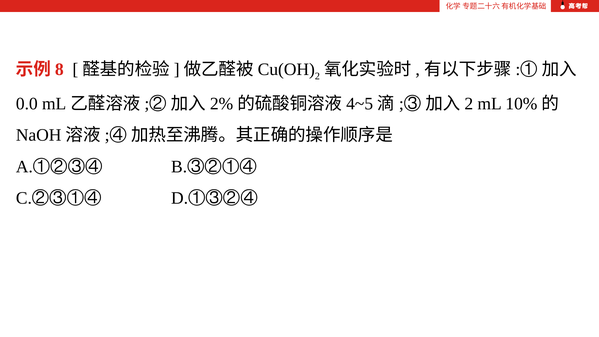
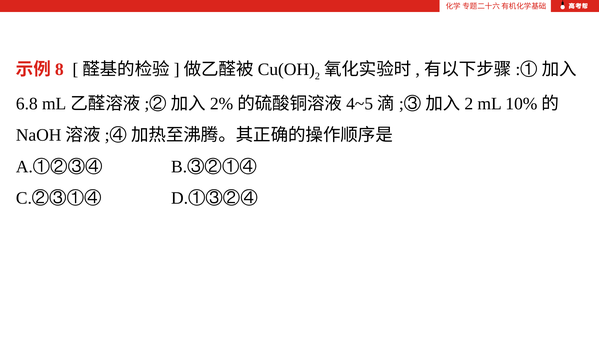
0.0: 0.0 -> 6.8 (27, 104)
